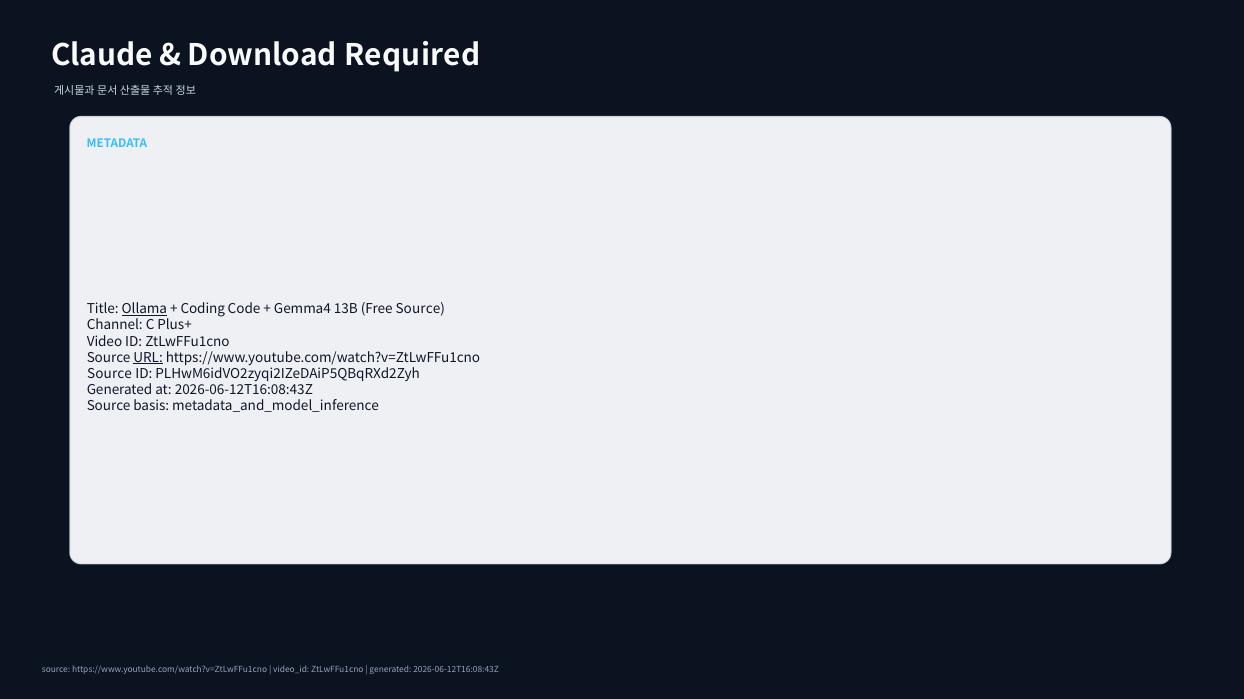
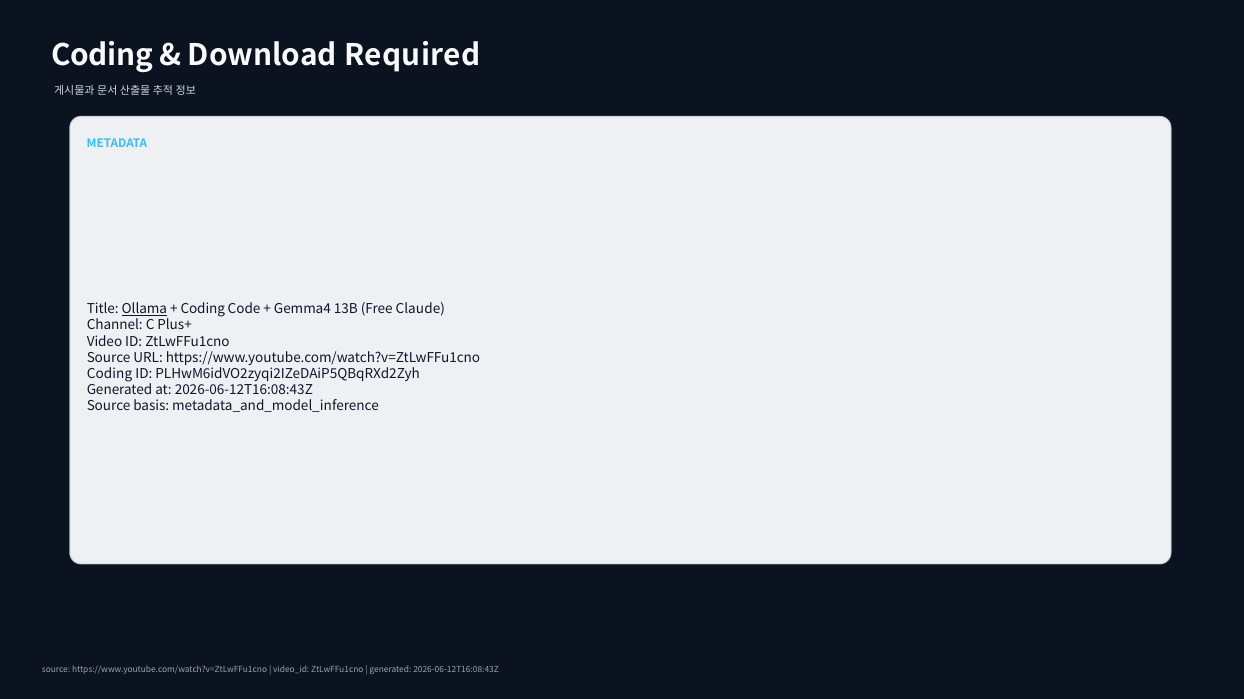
Claude: Claude -> Coding (102, 56)
Free Source: Source -> Claude (420, 310)
URL underline: present -> none (148, 358)
Source: Source -> Coding (110, 374)
